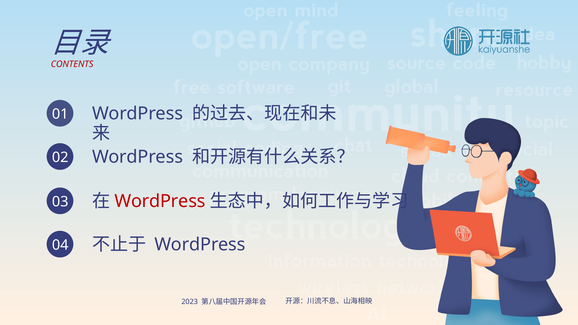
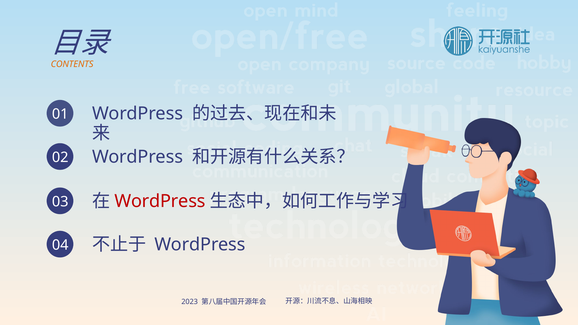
CONTENTS colour: red -> orange (72, 64)
